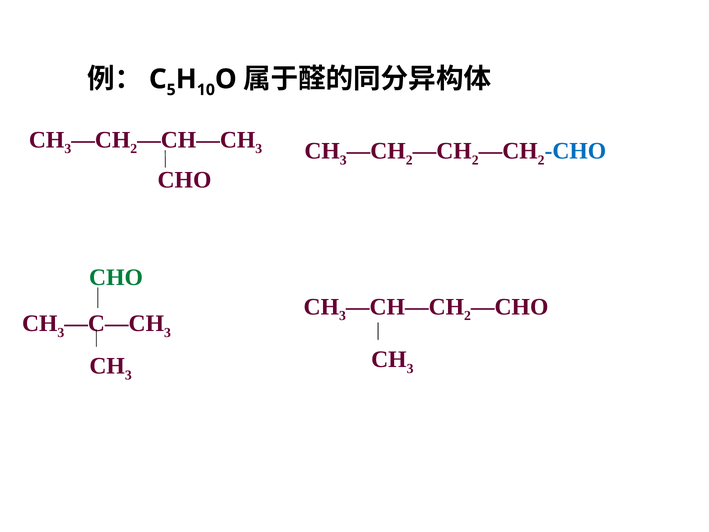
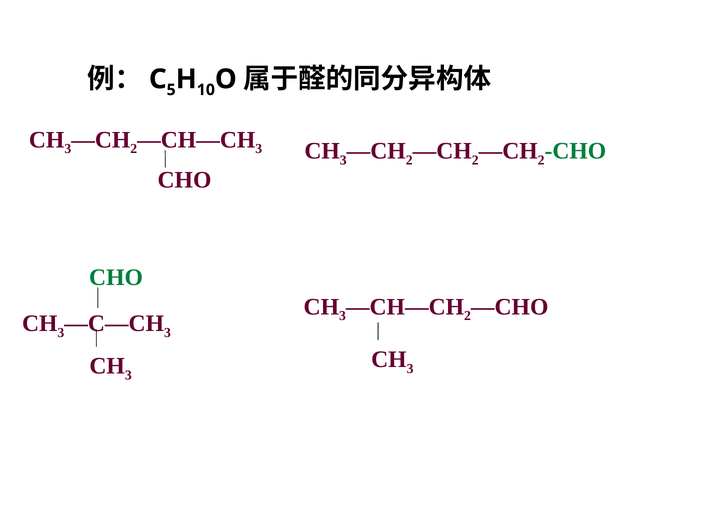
CHO colour: blue -> green (575, 151)
